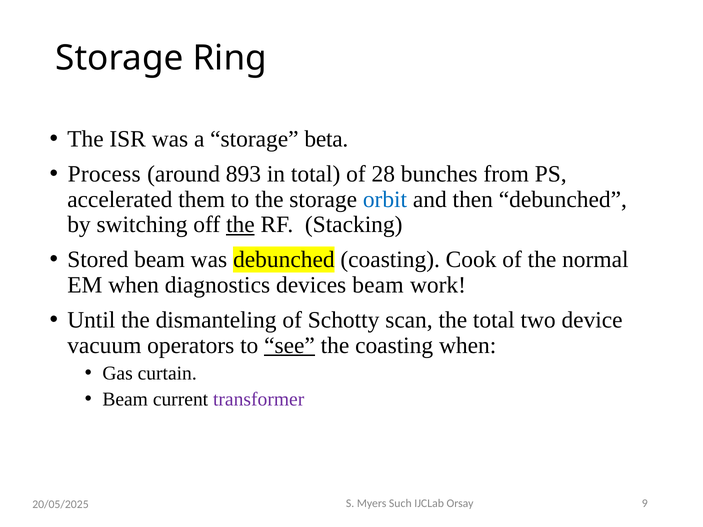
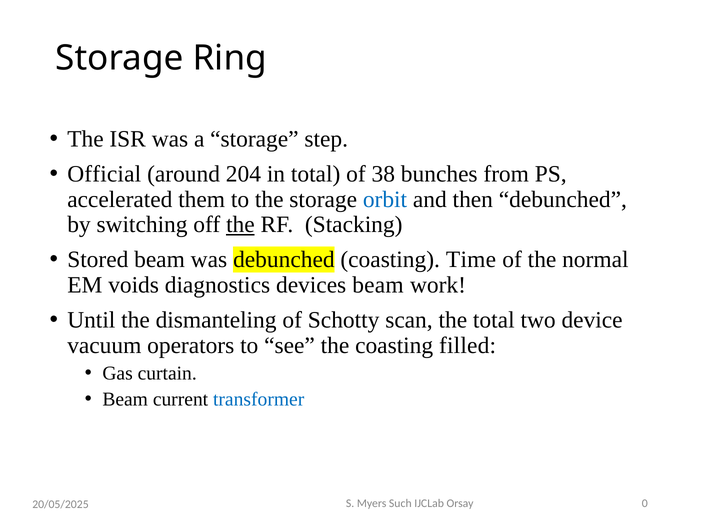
beta: beta -> step (326, 139)
Process: Process -> Official (104, 174)
893: 893 -> 204 (243, 174)
28: 28 -> 38 (383, 174)
Cook: Cook -> Time (471, 260)
EM when: when -> voids (134, 285)
see underline: present -> none (289, 345)
coasting when: when -> filled (468, 345)
transformer colour: purple -> blue (259, 399)
9: 9 -> 0 (645, 503)
